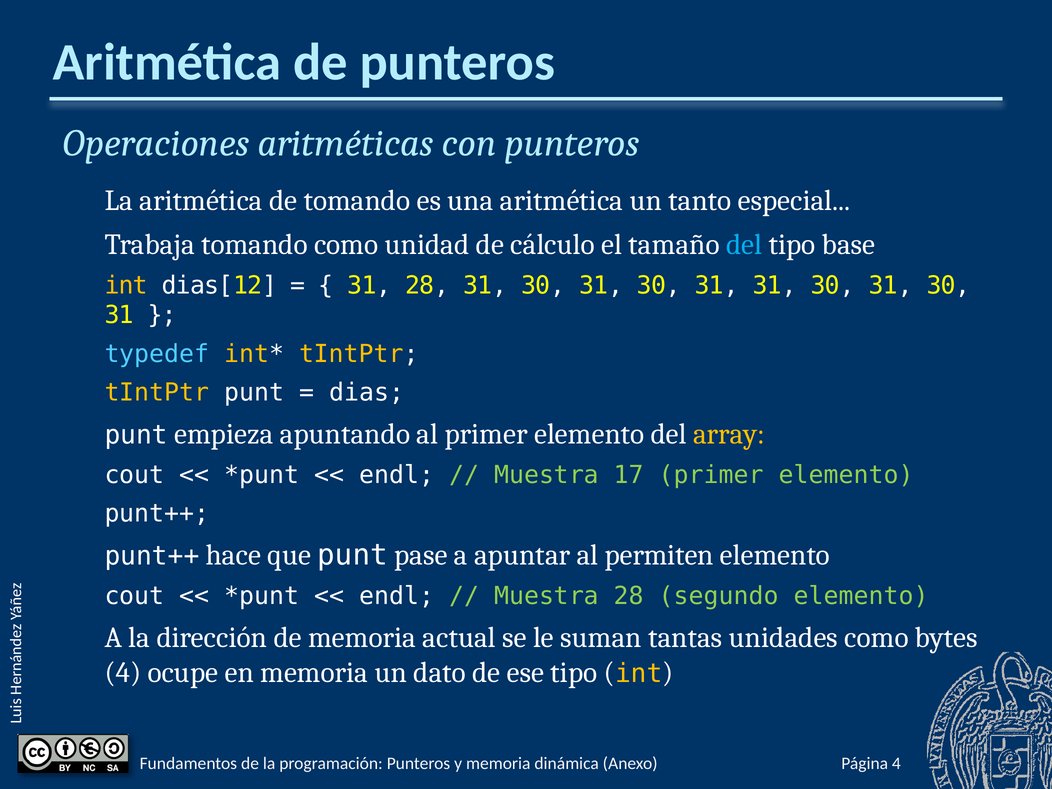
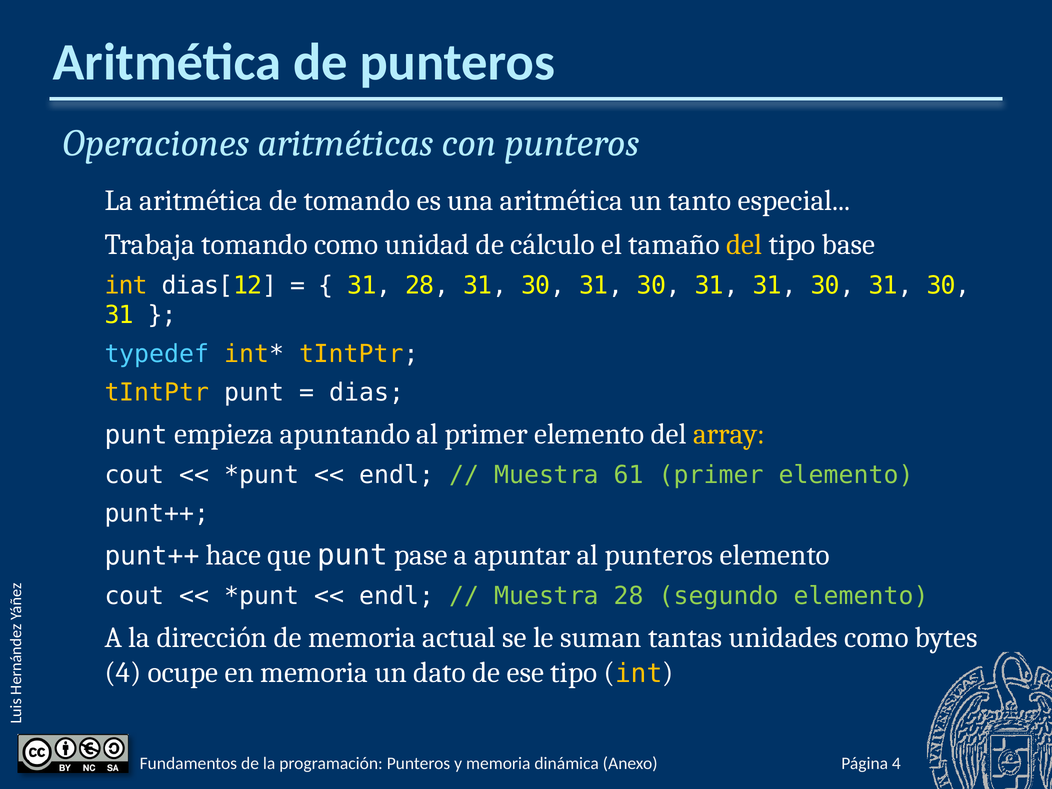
del colour: light blue -> yellow (744, 245)
17: 17 -> 61 (629, 475)
al permiten: permiten -> punteros (659, 555)
